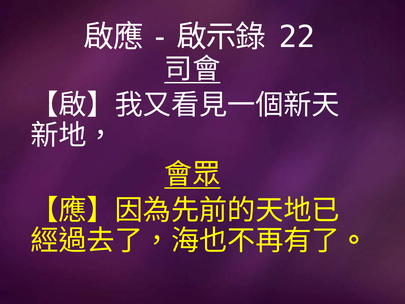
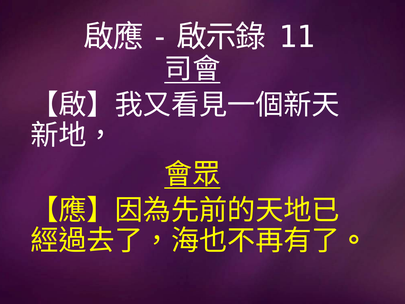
22: 22 -> 11 (297, 37)
